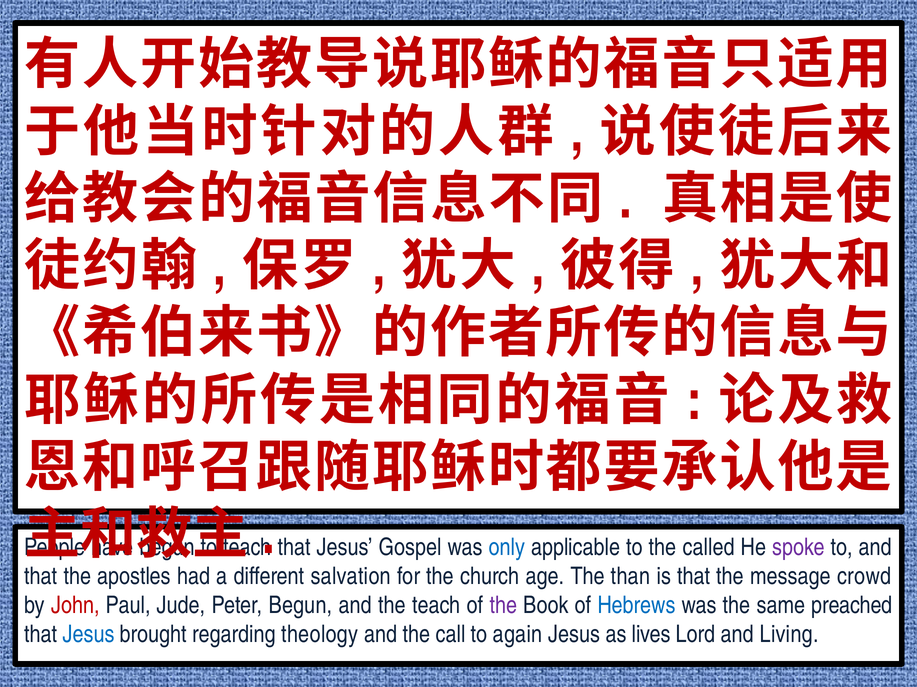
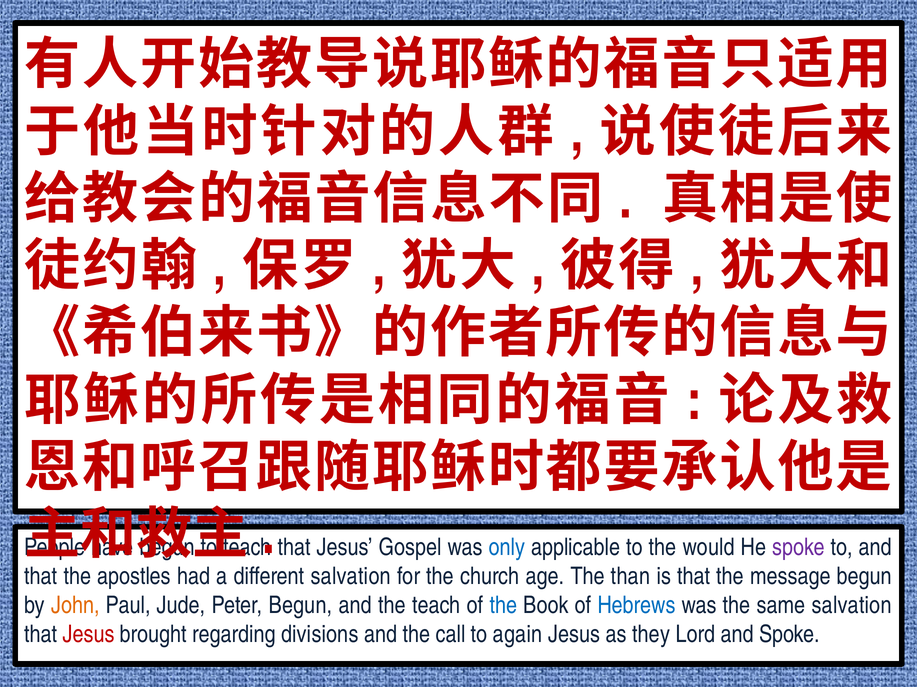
called: called -> would (709, 548)
message crowd: crowd -> begun (864, 577)
John colour: red -> orange (75, 606)
the colour: purple -> blue (503, 606)
same preached: preached -> salvation (852, 606)
Jesus colour: blue -> red (89, 635)
theology: theology -> divisions (320, 635)
lives: lives -> they (651, 635)
and Living: Living -> Spoke (789, 635)
